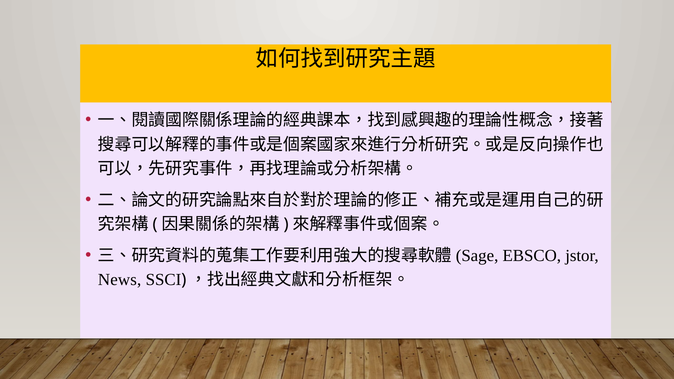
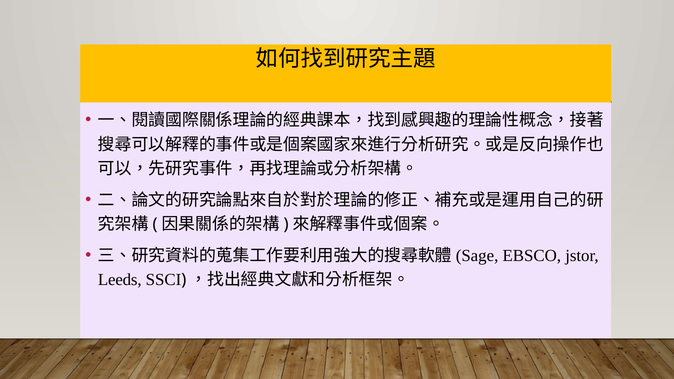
News: News -> Leeds (120, 280)
